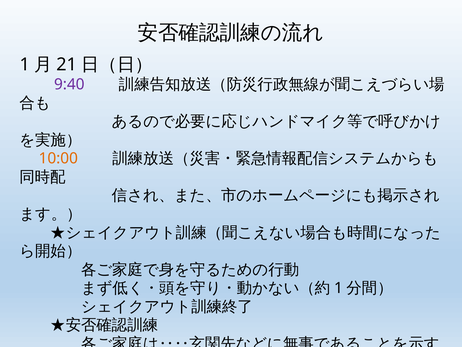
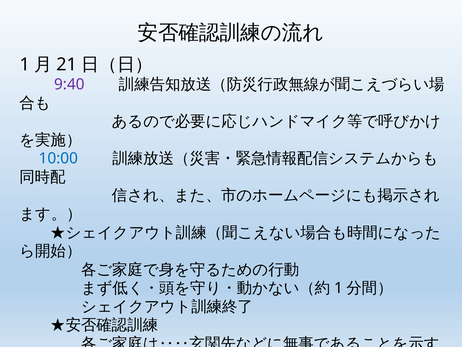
10:00 colour: orange -> blue (58, 158)
